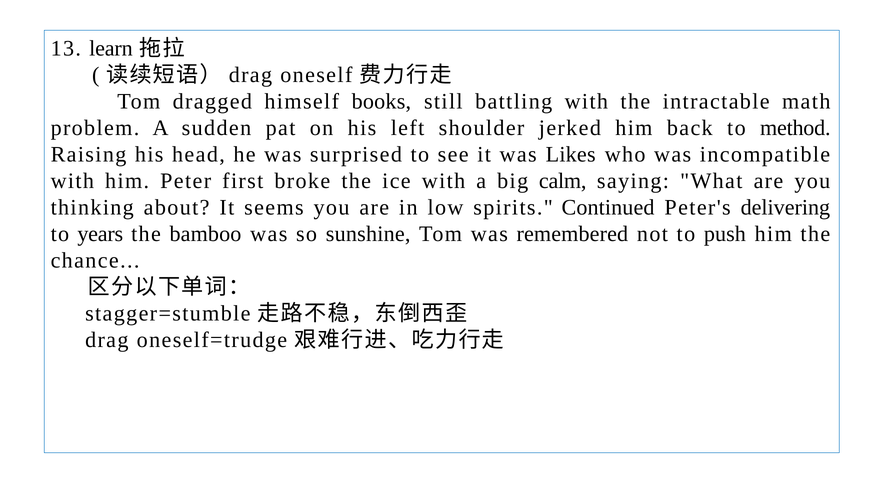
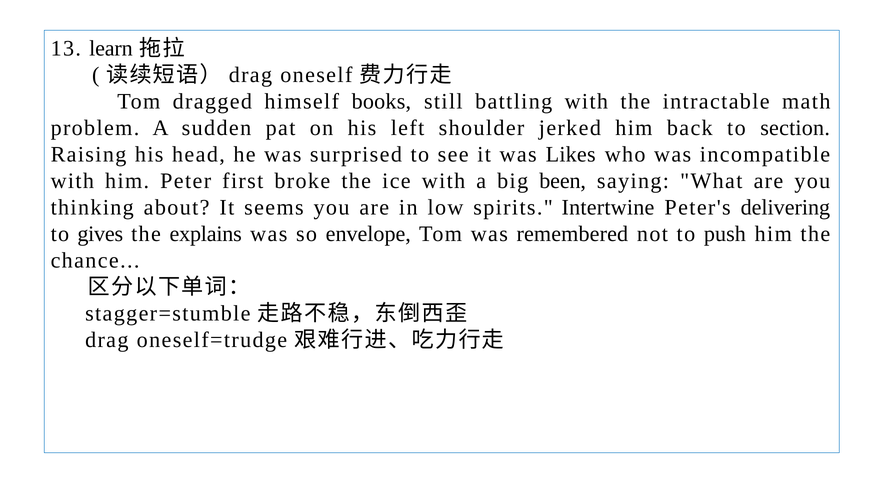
method: method -> section (795, 128)
calm: calm -> been (563, 181)
Continued: Continued -> Intertwine (608, 207)
years: years -> gives (100, 234)
bamboo: bamboo -> explains (206, 234)
sunshine: sunshine -> envelope (368, 234)
